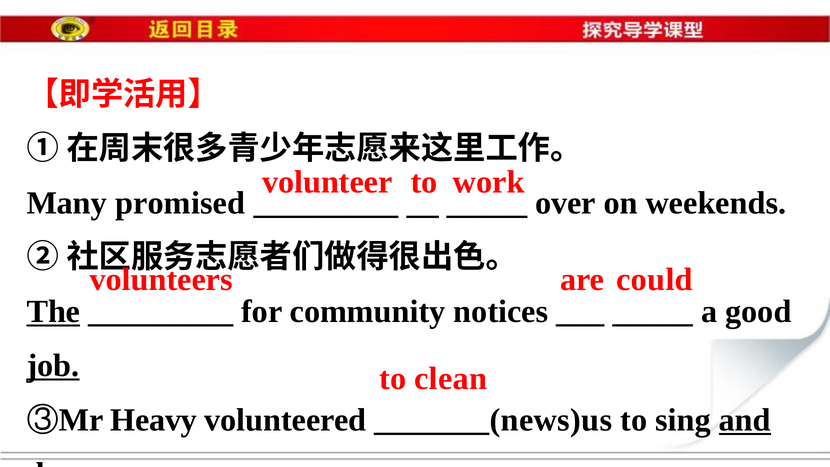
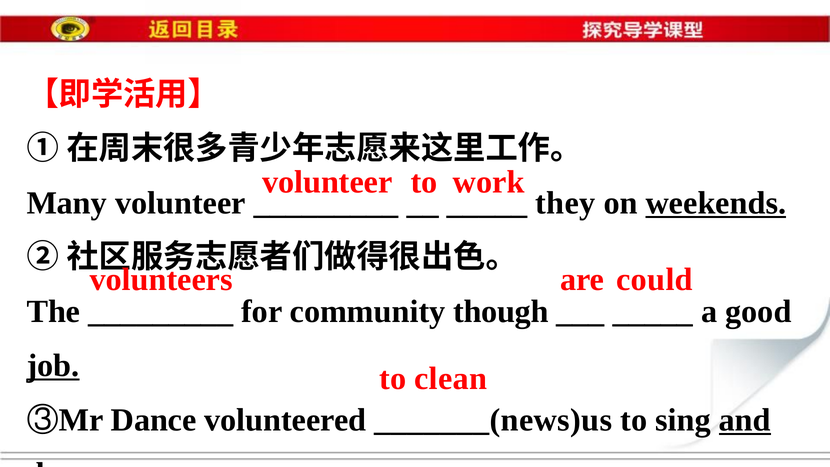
Many promised: promised -> volunteer (180, 203)
over: over -> they (565, 203)
weekends underline: none -> present (716, 203)
The underline: present -> none (53, 311)
notices: notices -> though (501, 311)
Heavy: Heavy -> Dance (154, 420)
